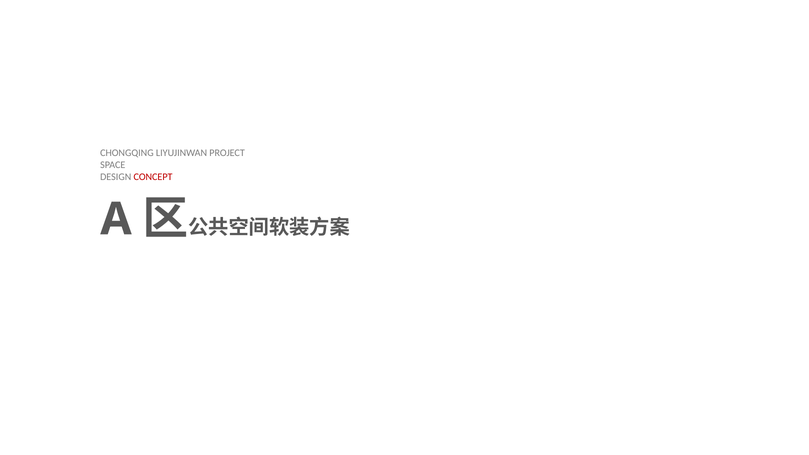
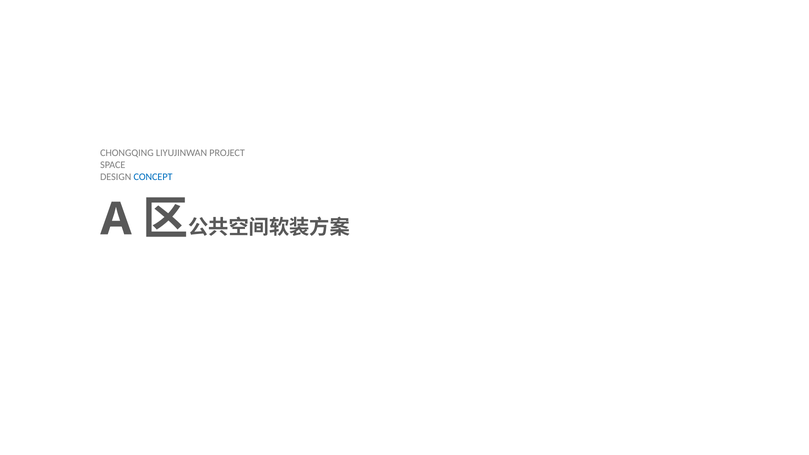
CONCEPT colour: red -> blue (153, 177)
